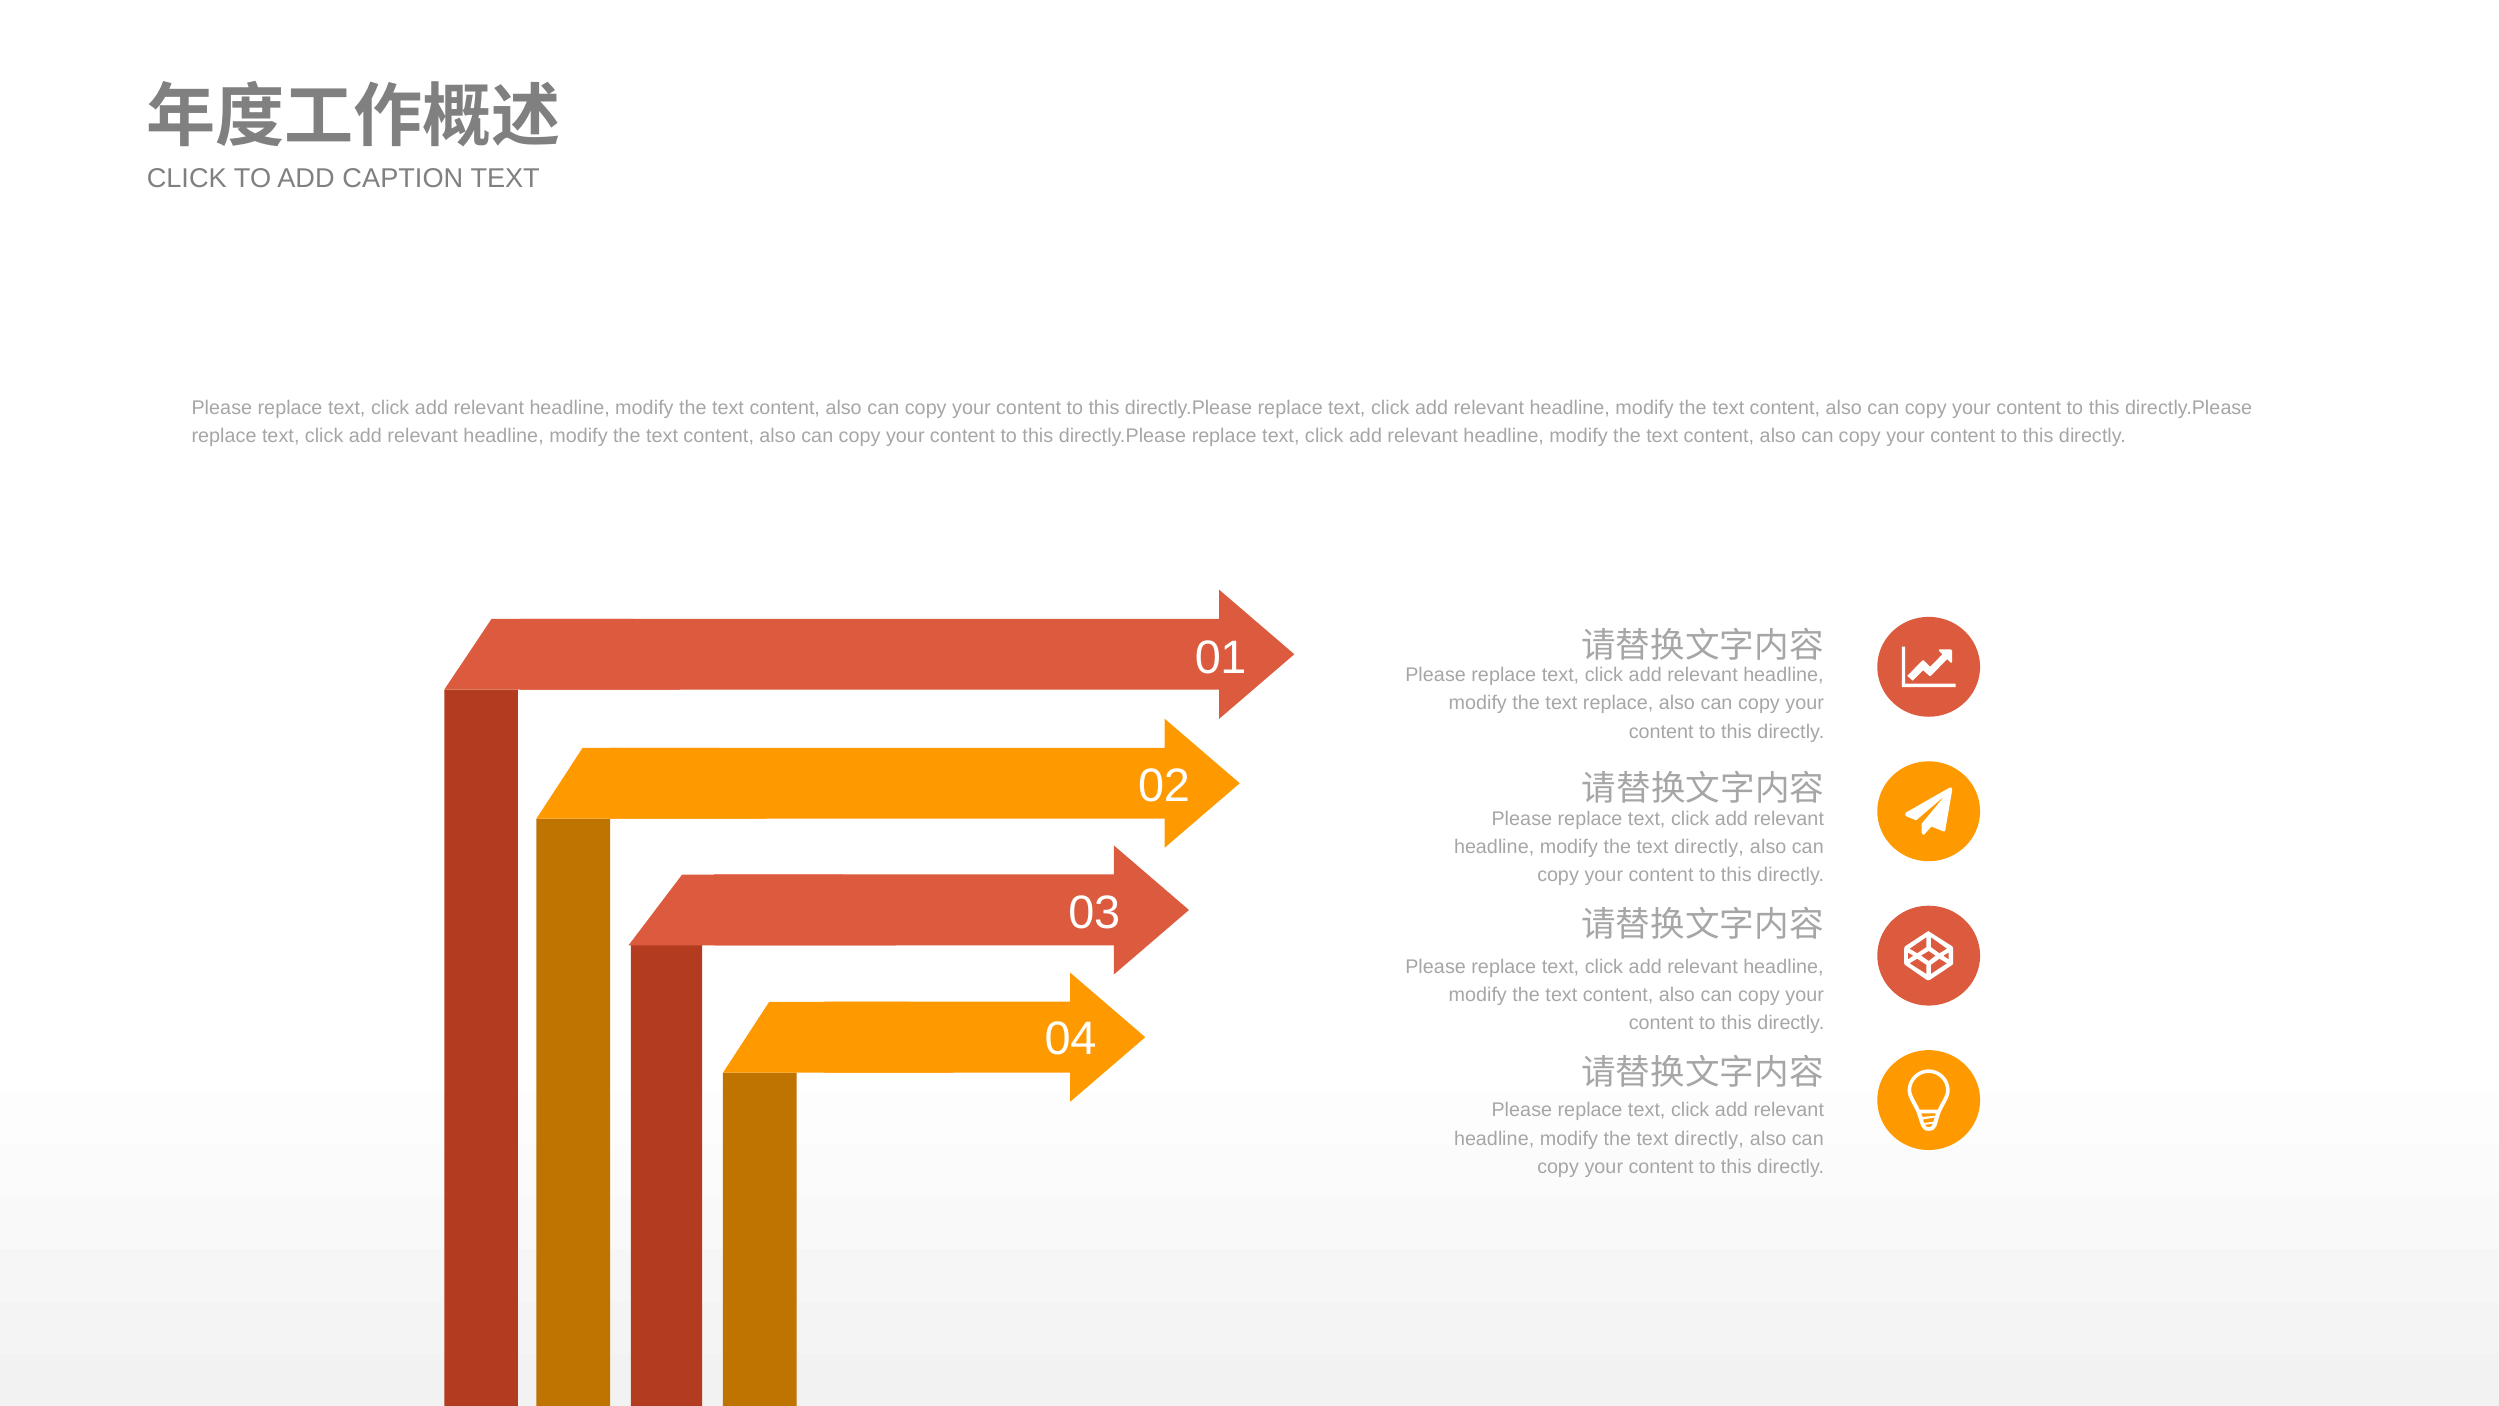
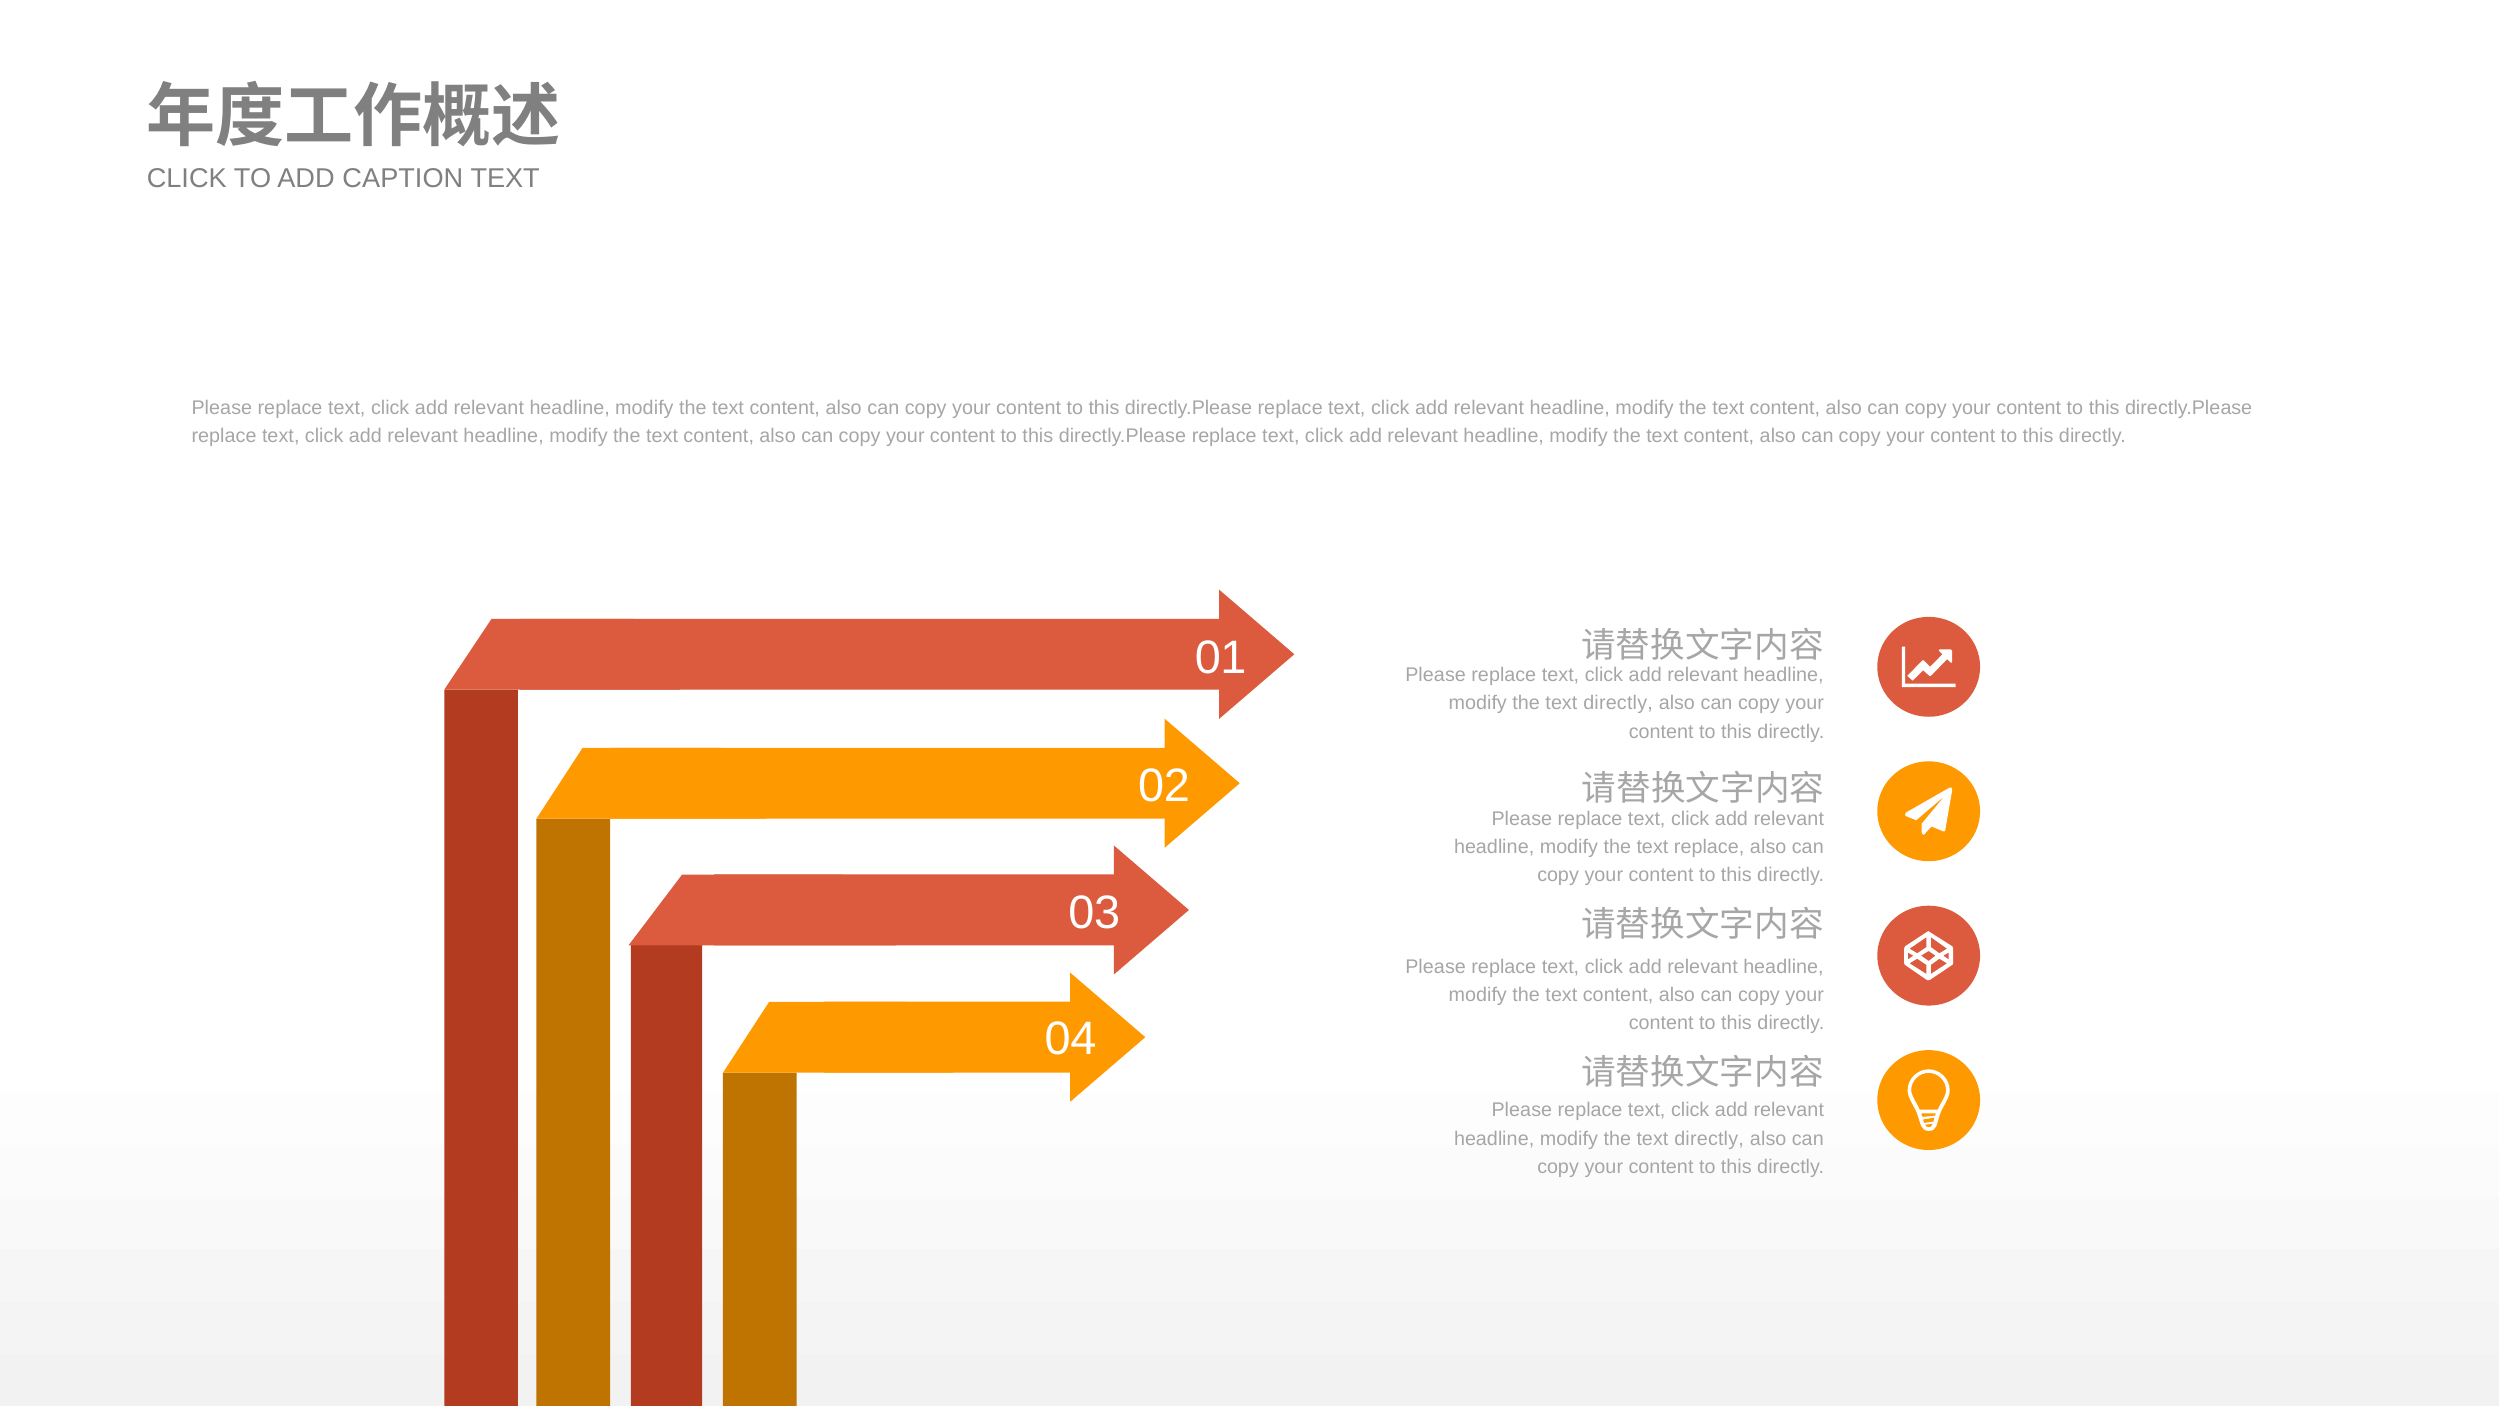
replace: replace -> directly (1618, 703)
directly: directly -> replace (1709, 847)
